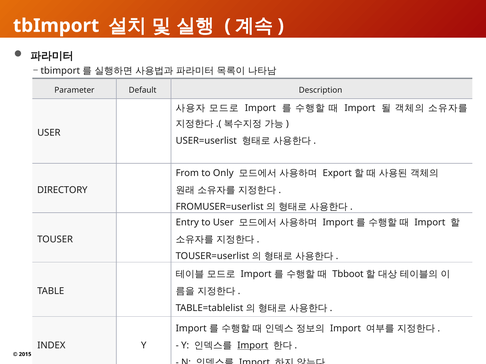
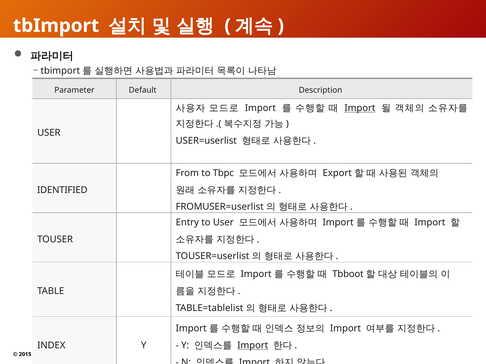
Import underline: none -> present (360, 108)
Only: Only -> Tbpc (223, 173)
DIRECTORY: DIRECTORY -> IDENTIFIED (62, 190)
